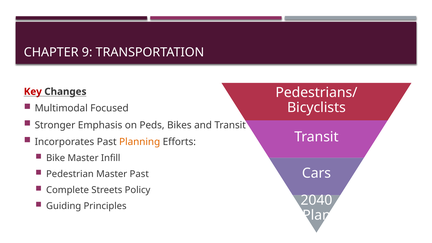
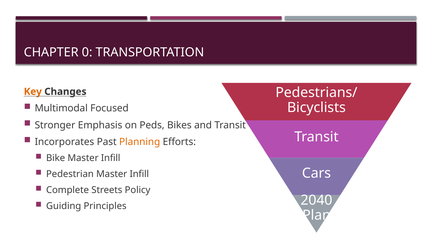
9: 9 -> 0 (87, 52)
Key colour: red -> orange (33, 92)
Pedestrian Master Past: Past -> Infill (139, 174)
